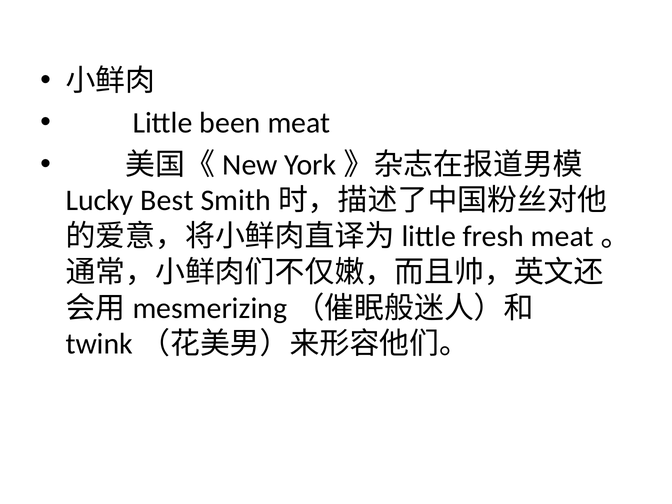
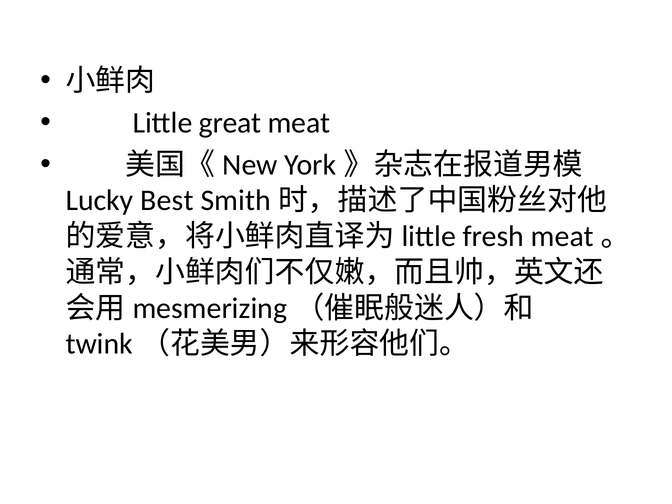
been: been -> great (230, 123)
